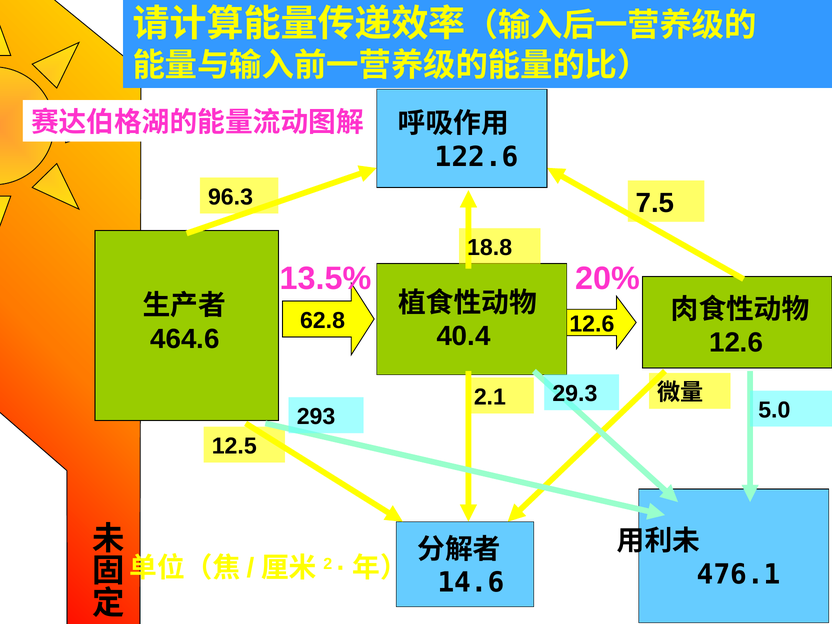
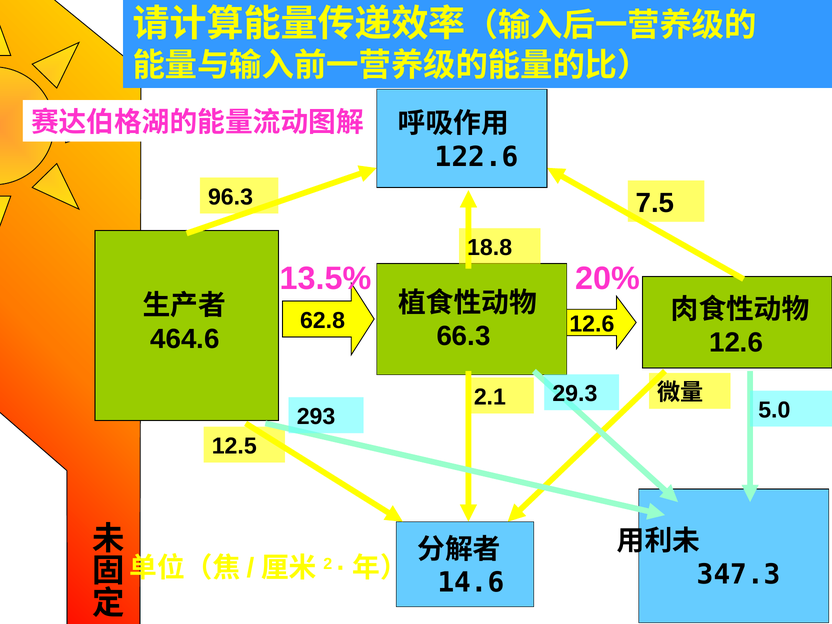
40.4: 40.4 -> 66.3 (463, 336)
476.1: 476.1 -> 347.3 (739, 574)
